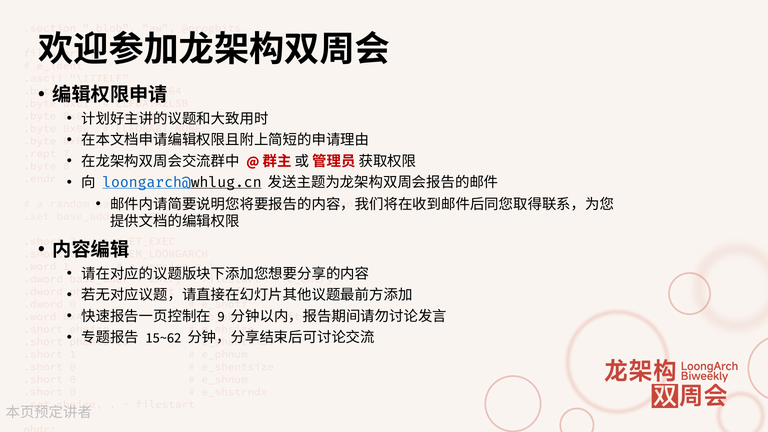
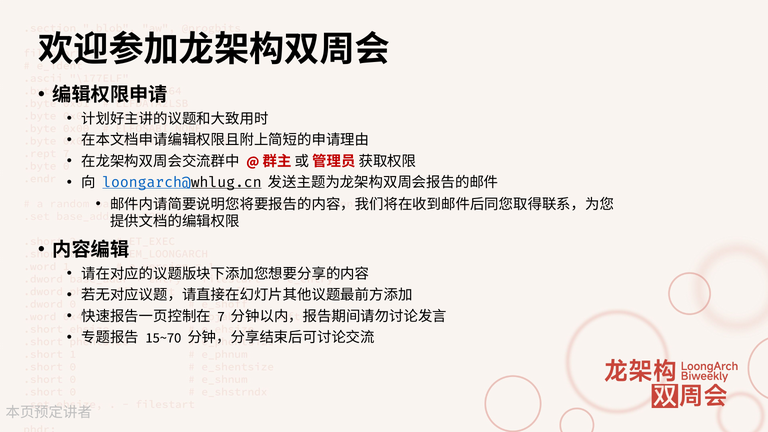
9: 9 -> 7 (221, 316)
15~62: 15~62 -> 15~70 (163, 338)
